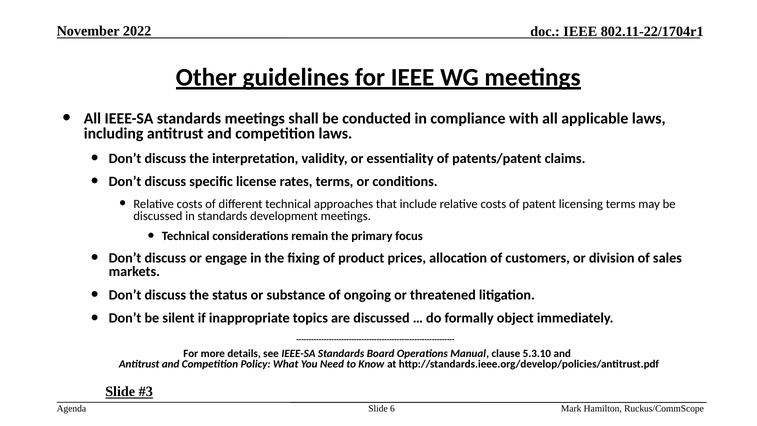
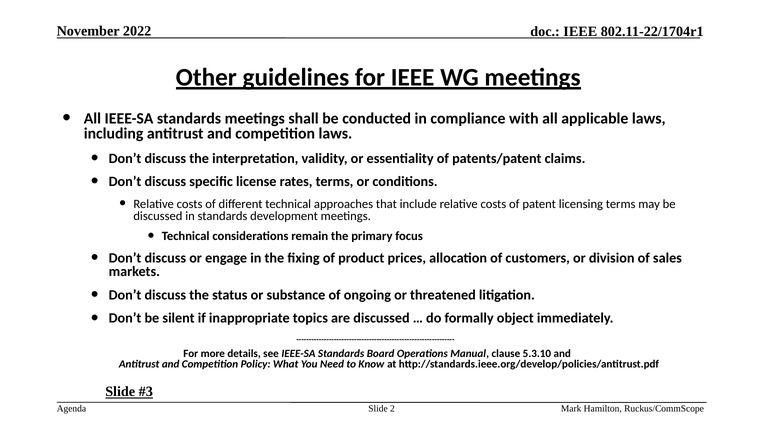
6: 6 -> 2 (392, 408)
